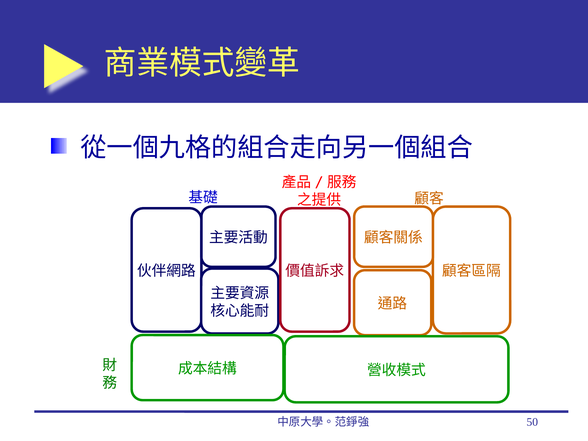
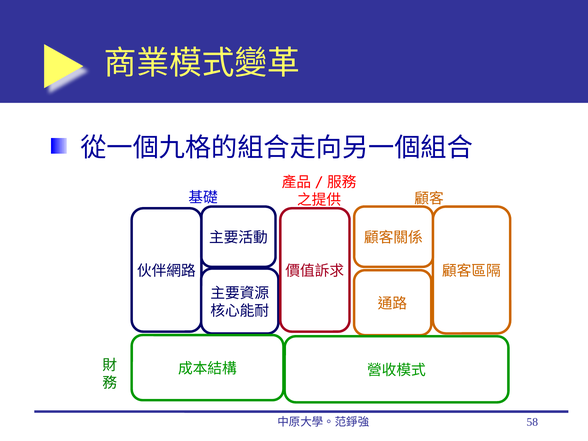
50: 50 -> 58 (532, 422)
